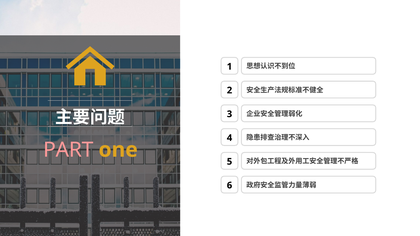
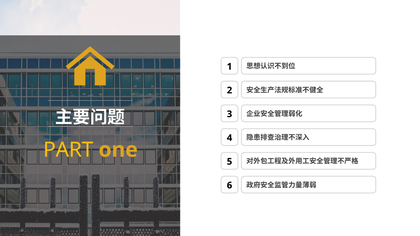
PART colour: pink -> yellow (68, 150)
